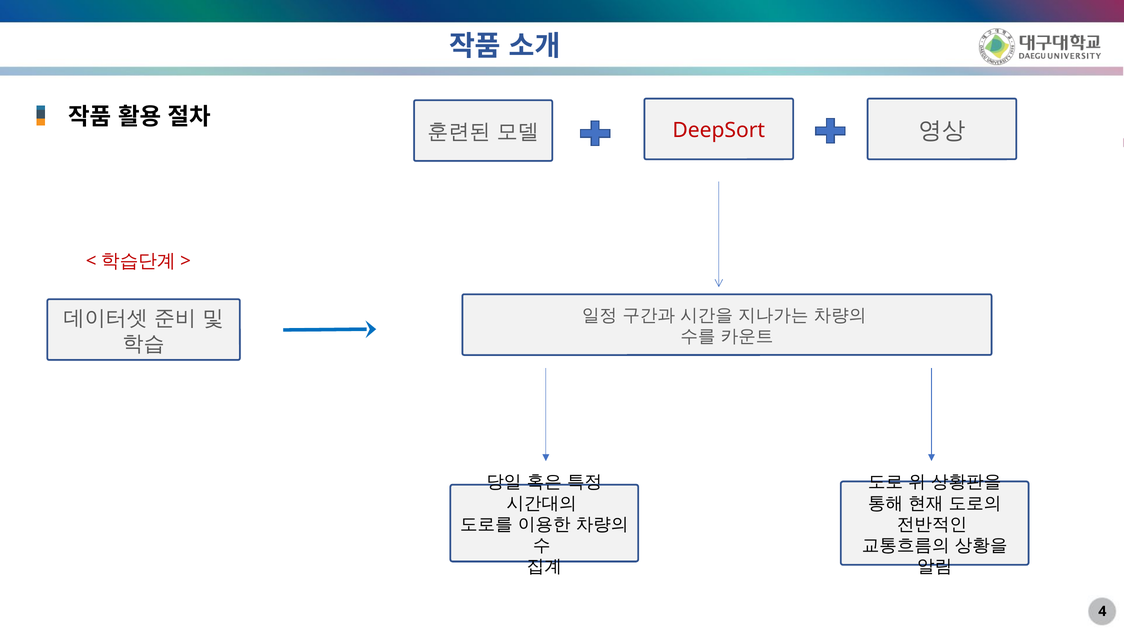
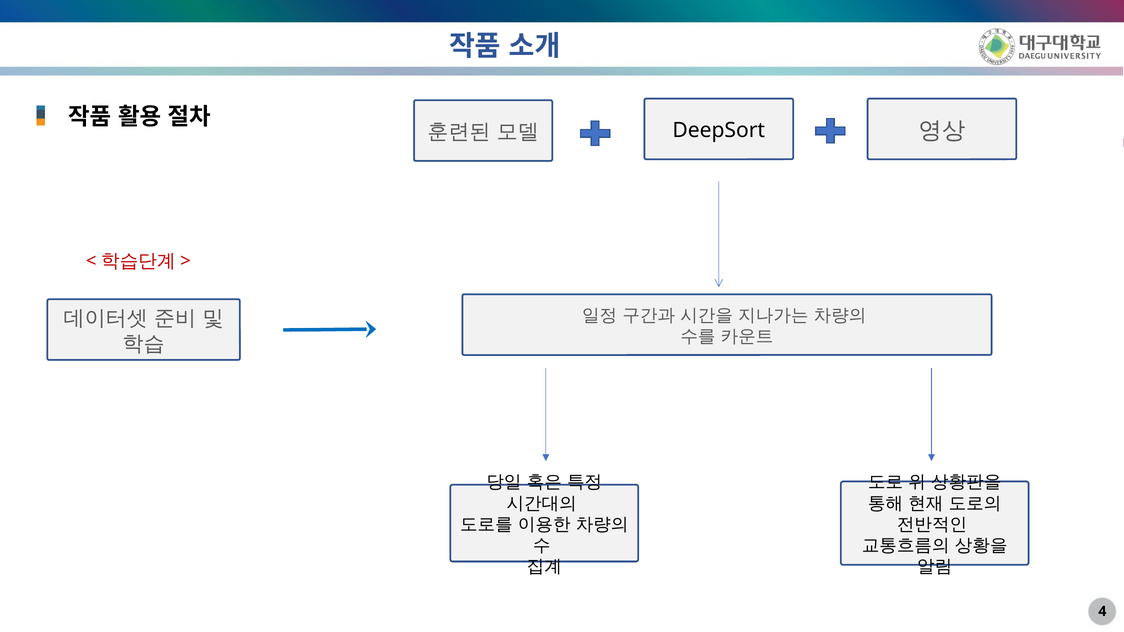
DeepSort colour: red -> black (719, 130)
